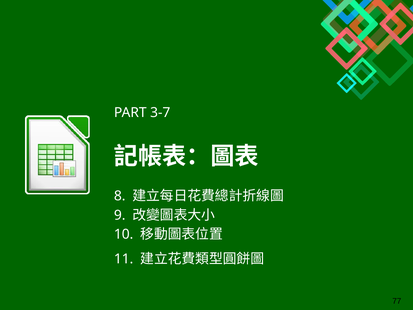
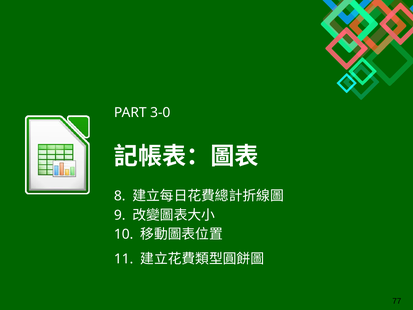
3-7: 3-7 -> 3-0 (160, 112)
